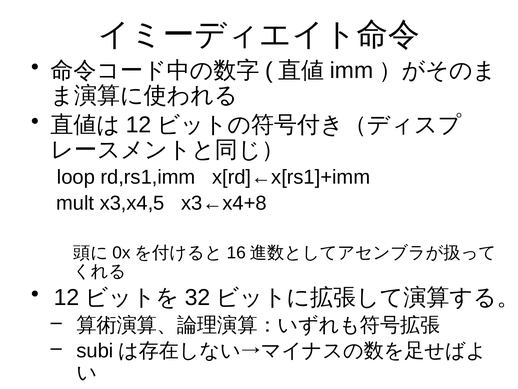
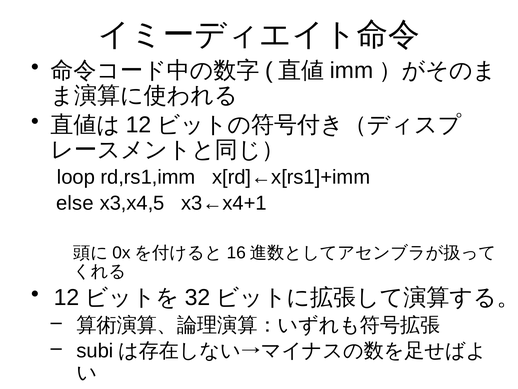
mult: mult -> else (75, 203)
x3←x4+8: x3←x4+8 -> x3←x4+1 (224, 203)
